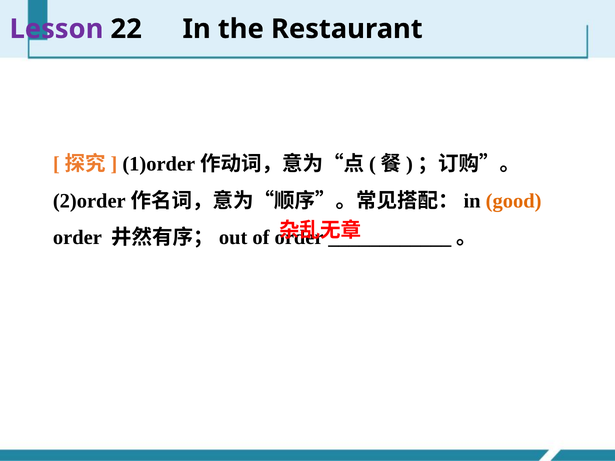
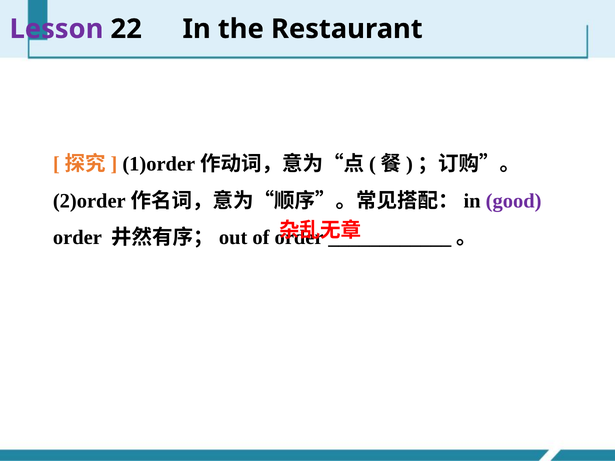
good colour: orange -> purple (514, 201)
